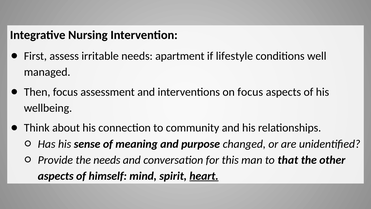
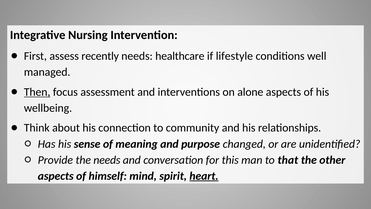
irritable: irritable -> recently (100, 56)
apartment: apartment -> healthcare (180, 56)
Then underline: none -> present (37, 92)
on focus: focus -> alone (250, 92)
